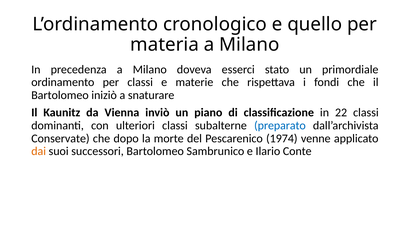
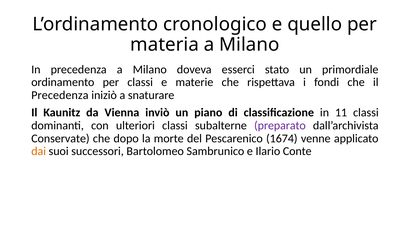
Bartolomeo: Bartolomeo -> Precedenza (60, 95)
22: 22 -> 11 (341, 112)
preparato colour: blue -> purple (280, 125)
1974: 1974 -> 1674 (282, 138)
